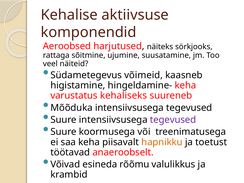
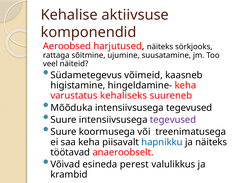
hapnikku colour: orange -> blue (162, 142)
ja toetust: toetust -> näiteks (211, 142)
rõõmu: rõõmu -> perest (134, 164)
